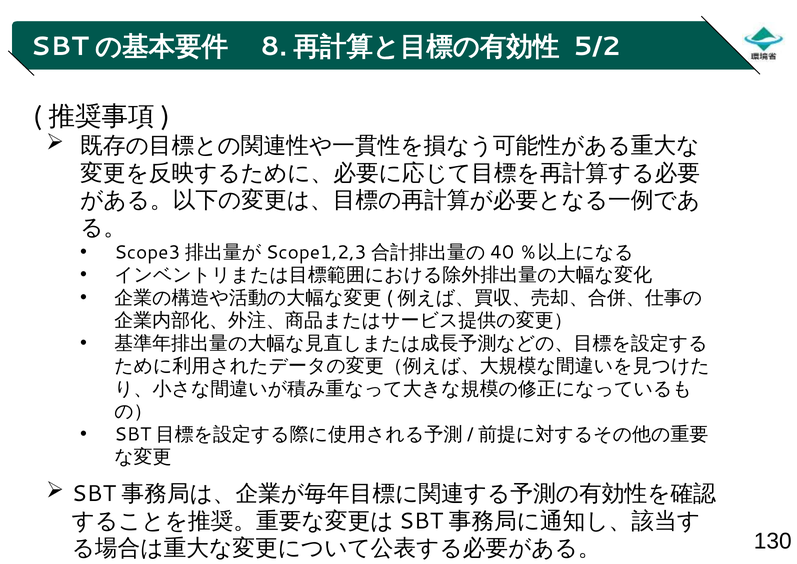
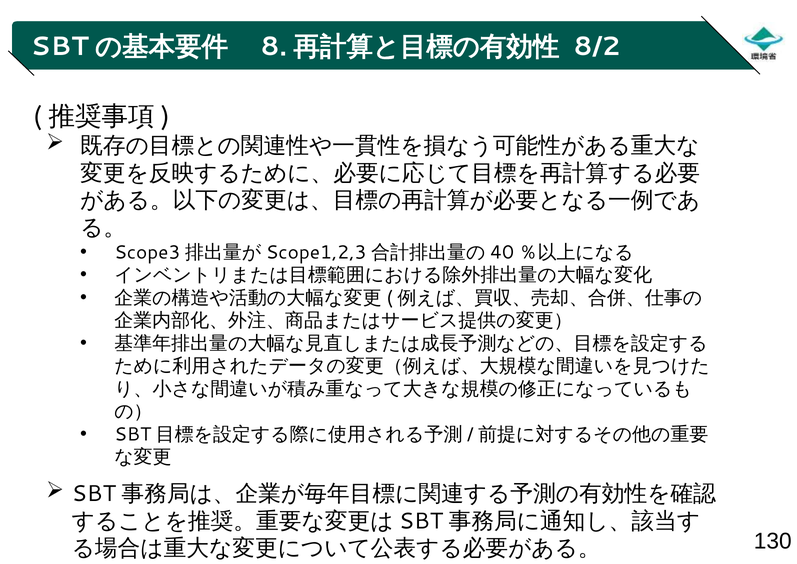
5/2: 5/2 -> 8/2 (597, 47)
